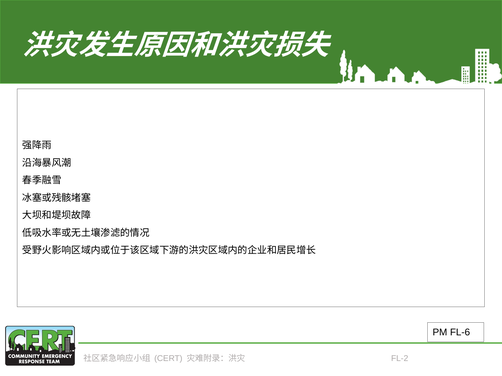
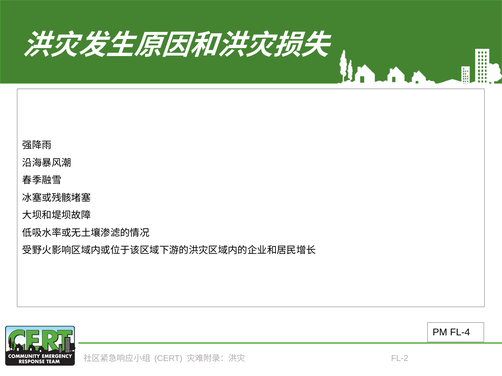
FL-6: FL-6 -> FL-4 (460, 333)
